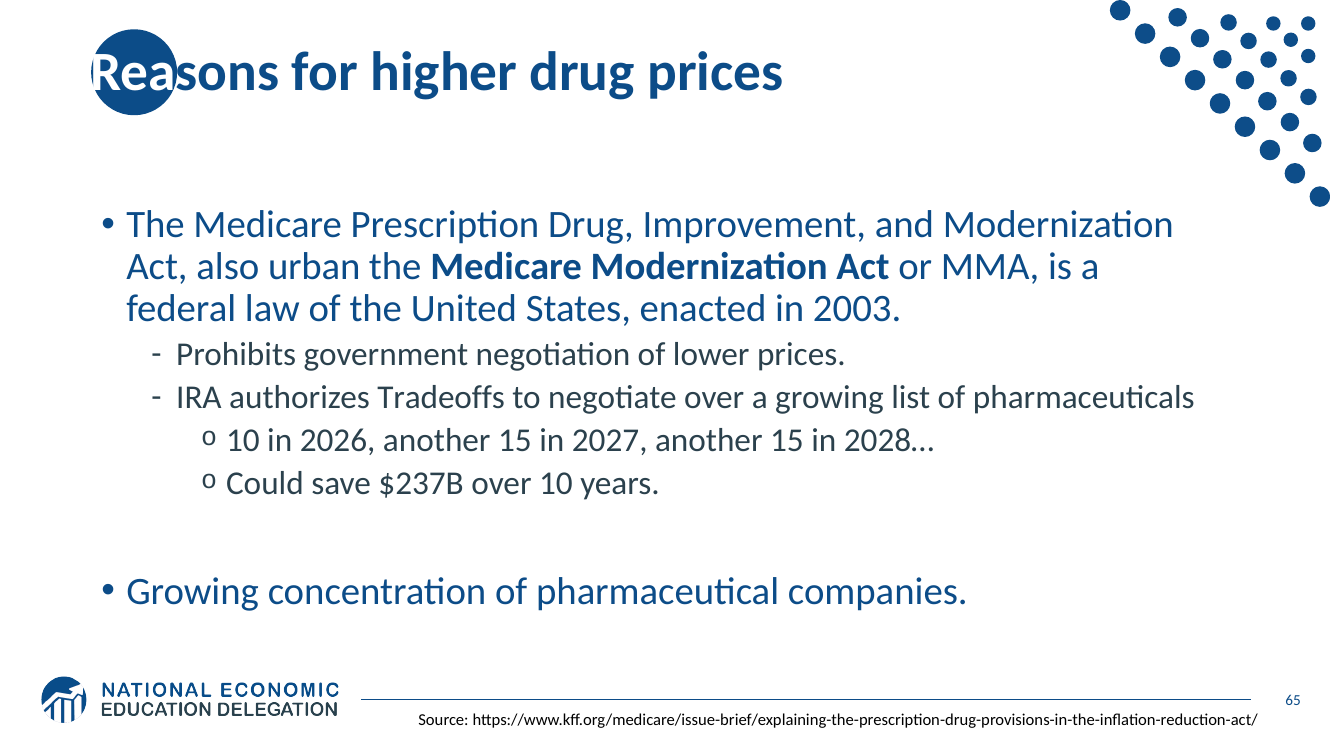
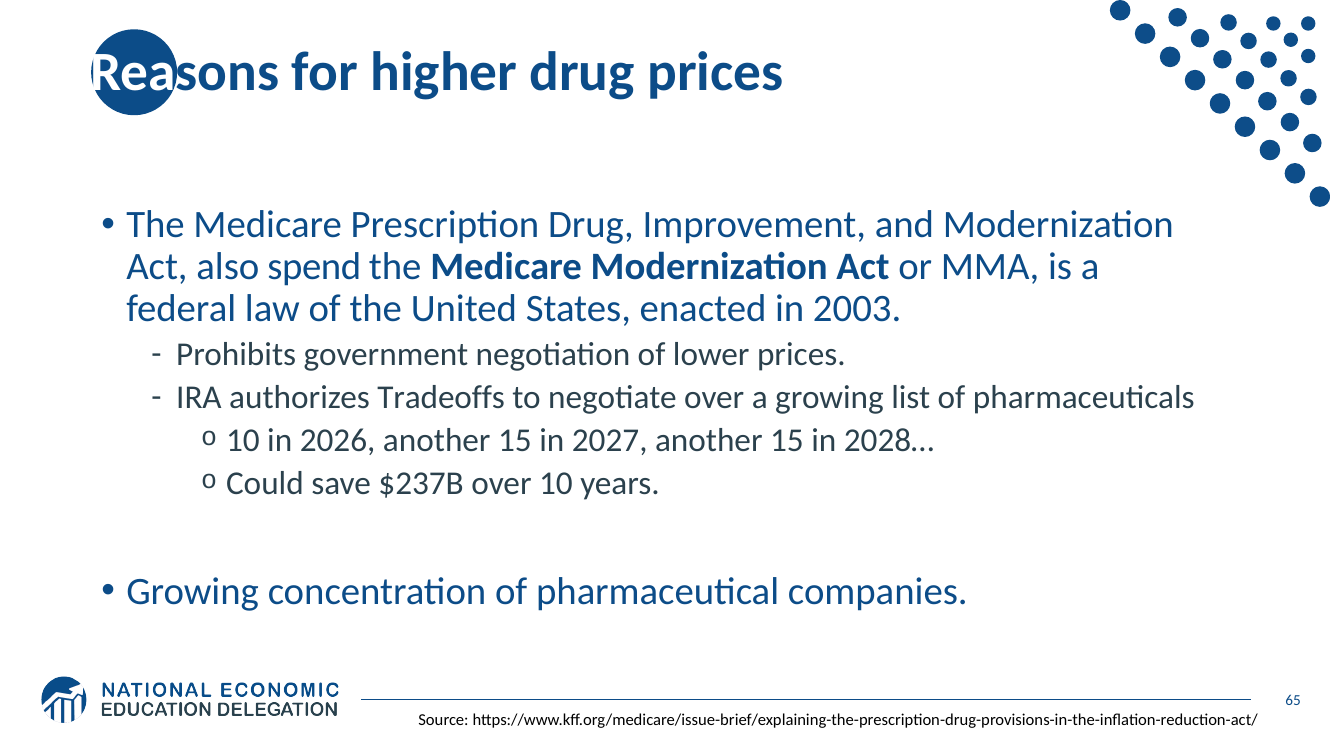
urban: urban -> spend (314, 267)
